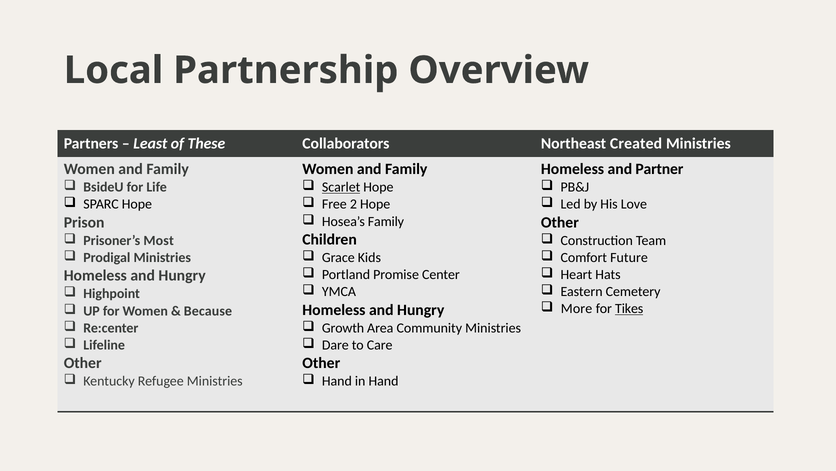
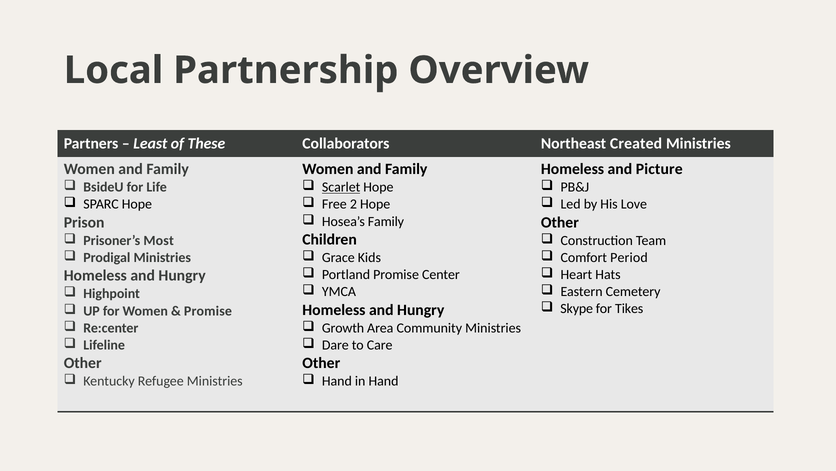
Partner: Partner -> Picture (659, 169)
Future: Future -> Period (629, 257)
More: More -> Skype (577, 308)
Tikes underline: present -> none (629, 308)
Because: Because -> Promise (208, 311)
